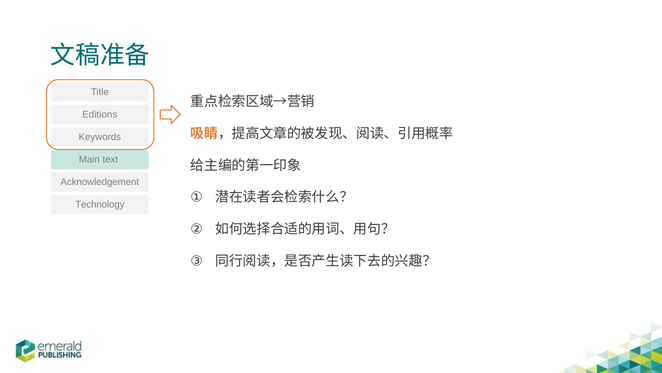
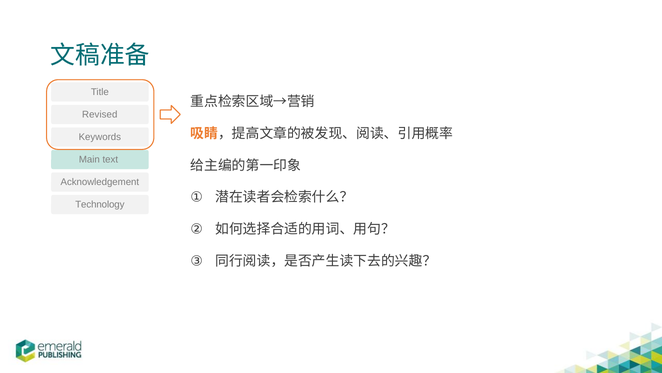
Editions: Editions -> Revised (100, 114)
